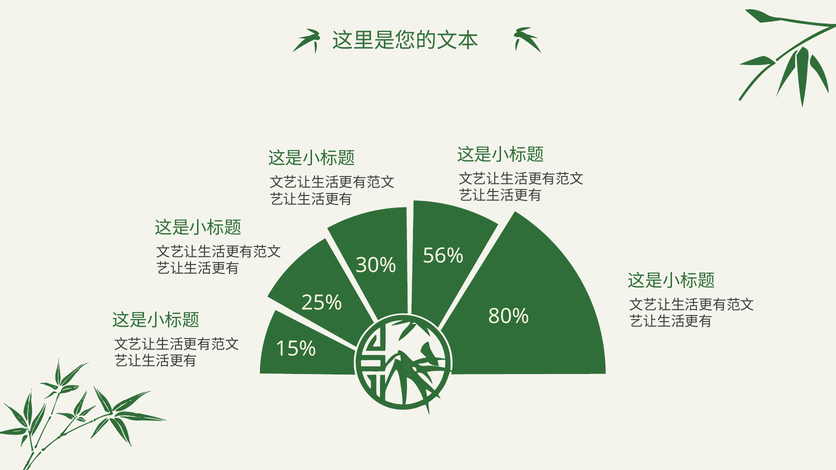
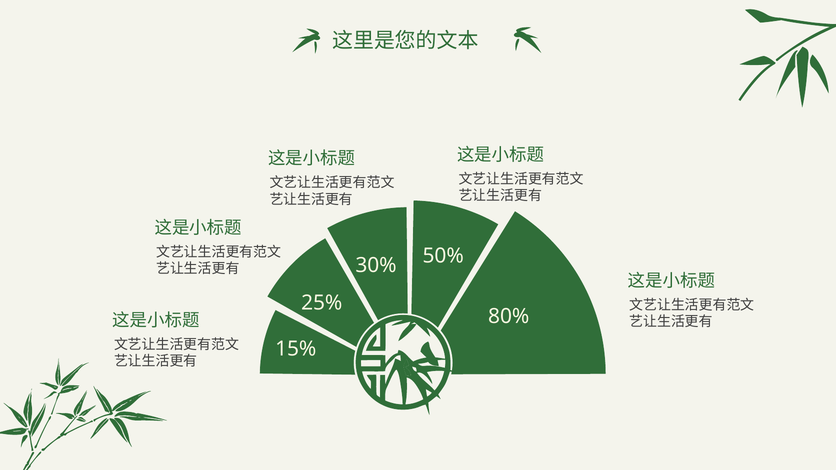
56%: 56% -> 50% (443, 256)
